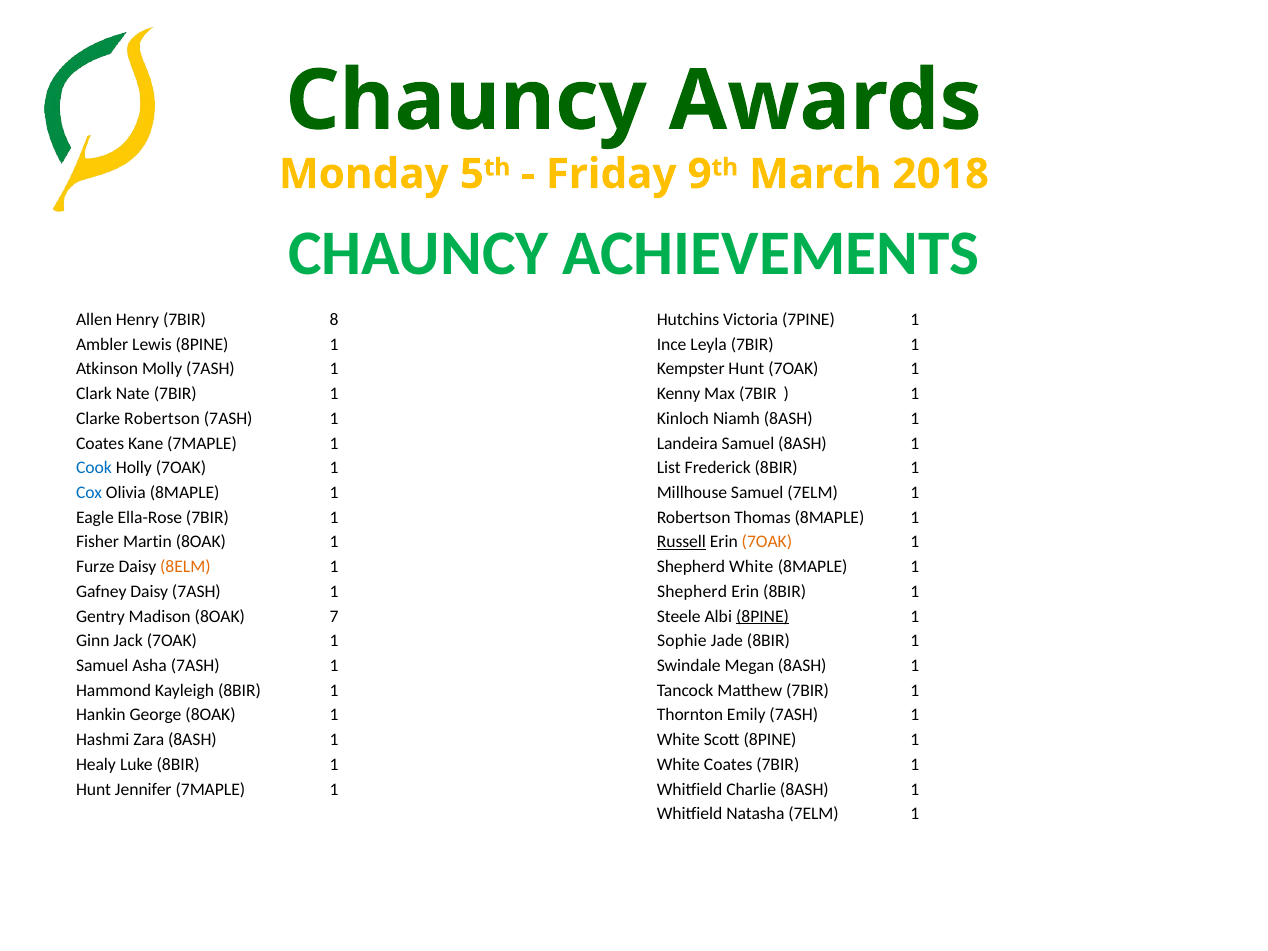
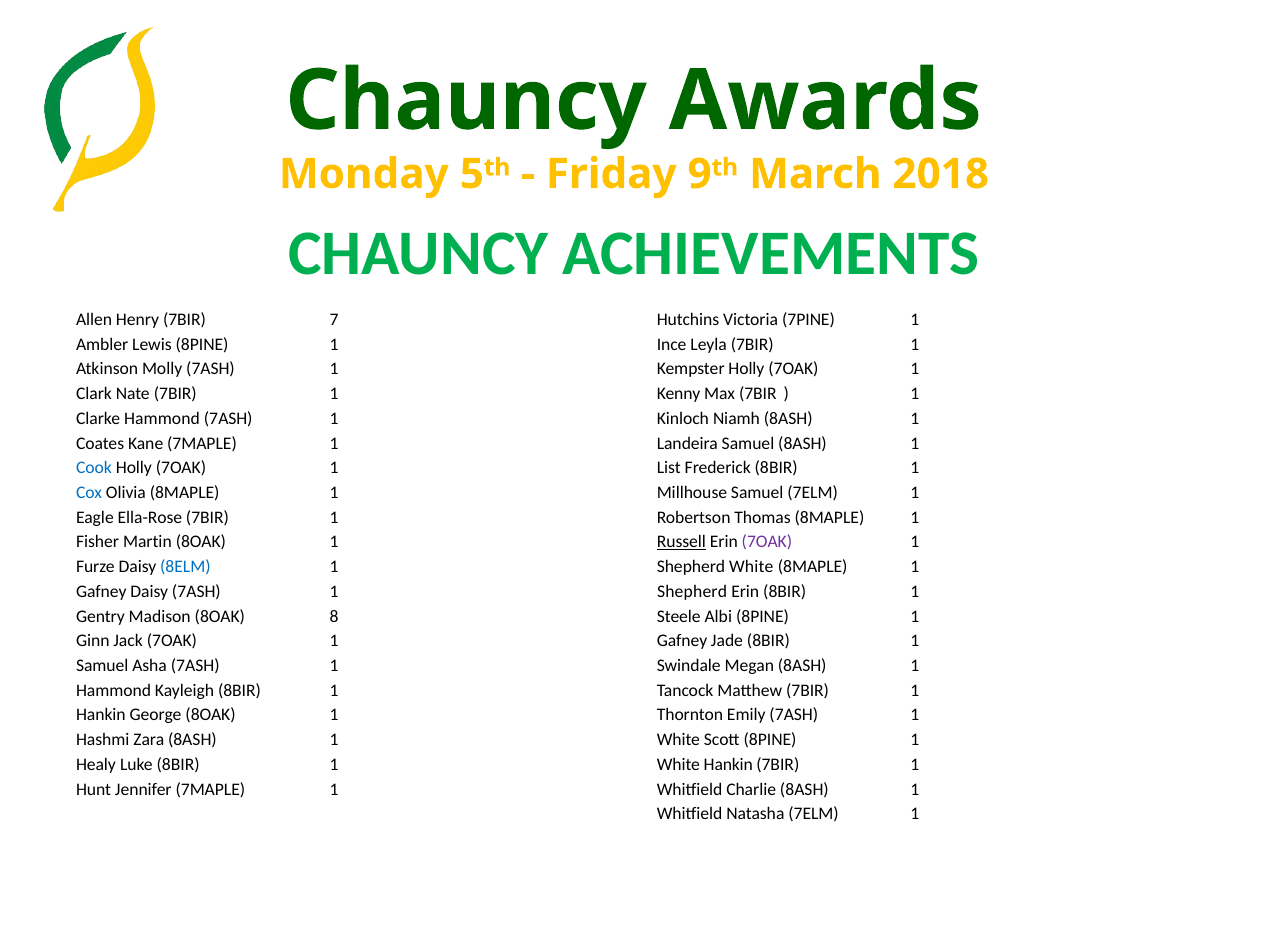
8: 8 -> 7 (334, 320)
Kempster Hunt: Hunt -> Holly (746, 369)
Clarke Robertson: Robertson -> Hammond (162, 419)
7OAK colour: orange -> purple (767, 542)
8ELM colour: orange -> blue (185, 567)
7: 7 -> 8 (334, 616)
8PINE underline: present -> none (763, 616)
Sophie: Sophie -> Gafney (682, 641)
White Coates: Coates -> Hankin (728, 765)
